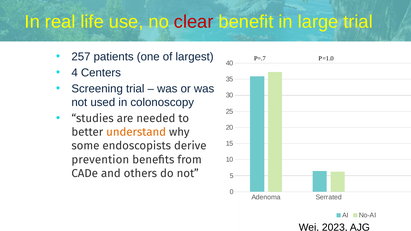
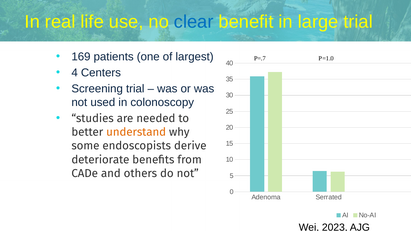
clear colour: red -> blue (194, 22)
257: 257 -> 169 (81, 57)
prevention: prevention -> deteriorate (100, 160)
